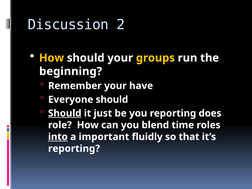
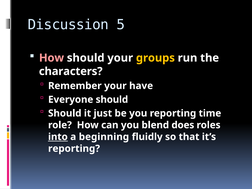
2: 2 -> 5 (121, 25)
How colour: yellow -> pink (52, 58)
beginning: beginning -> characters (71, 71)
Should underline: present -> none (65, 113)
does: does -> time (210, 113)
time: time -> does (183, 125)
important: important -> beginning (104, 137)
